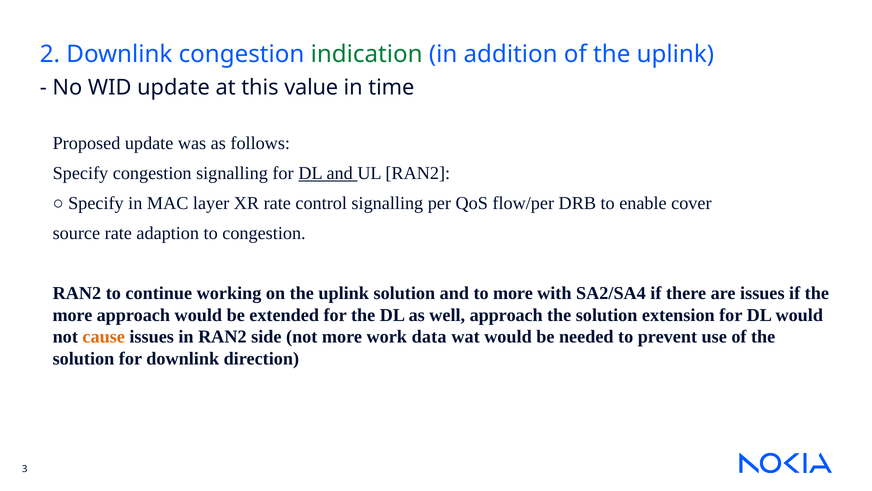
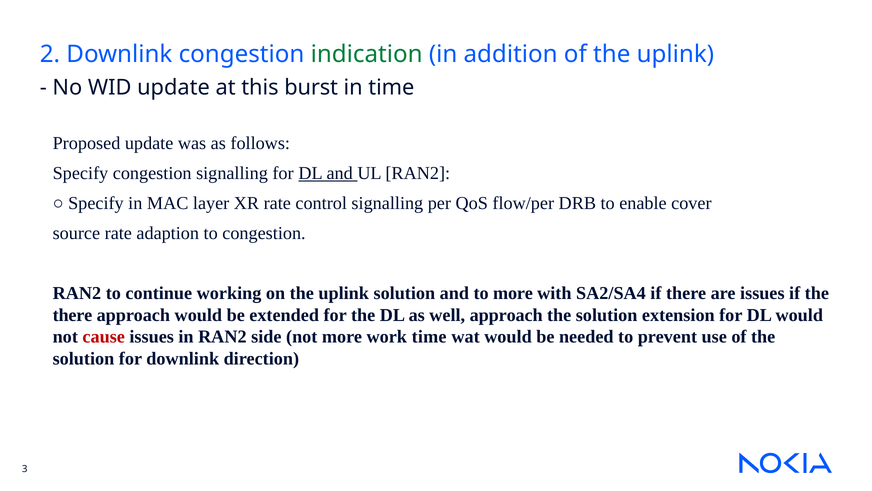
value: value -> burst (311, 88)
more: more -> there (72, 315)
cause colour: orange -> red (104, 337)
work data: data -> time (429, 337)
